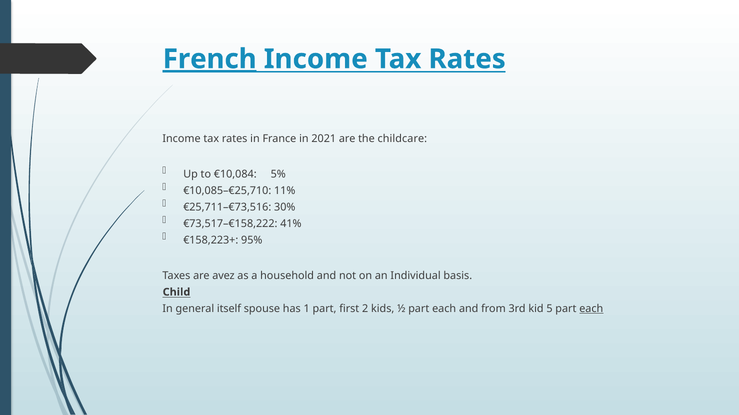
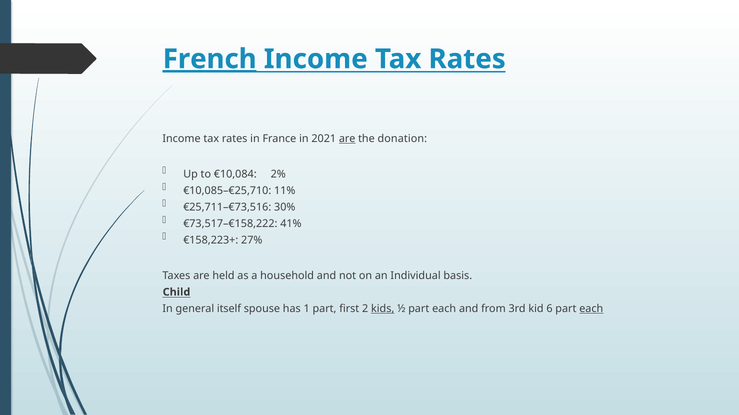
are underline: none -> present (347, 139)
childcare: childcare -> donation (402, 139)
5%: 5% -> 2% (278, 174)
95%: 95% -> 27% (252, 240)
avez: avez -> held (223, 276)
kids underline: none -> present (383, 309)
5: 5 -> 6 (549, 309)
